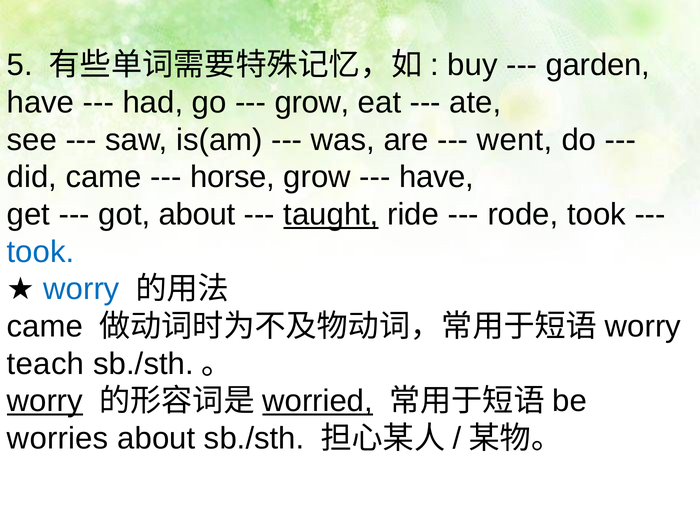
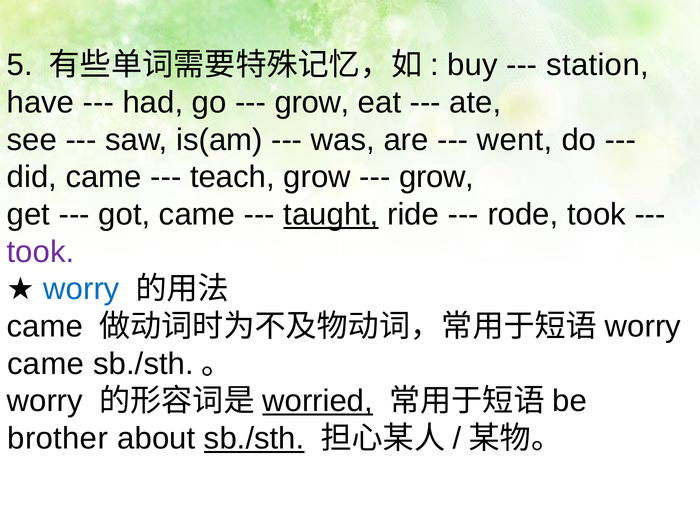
garden: garden -> station (598, 65)
horse: horse -> teach (232, 177)
have: have -> grow (436, 177)
got about: about -> came (197, 215)
took colour: blue -> purple (41, 252)
teach: teach -> came (46, 364)
worry underline: present -> none (45, 401)
worries: worries -> brother (58, 439)
sb./sth underline: none -> present (254, 439)
